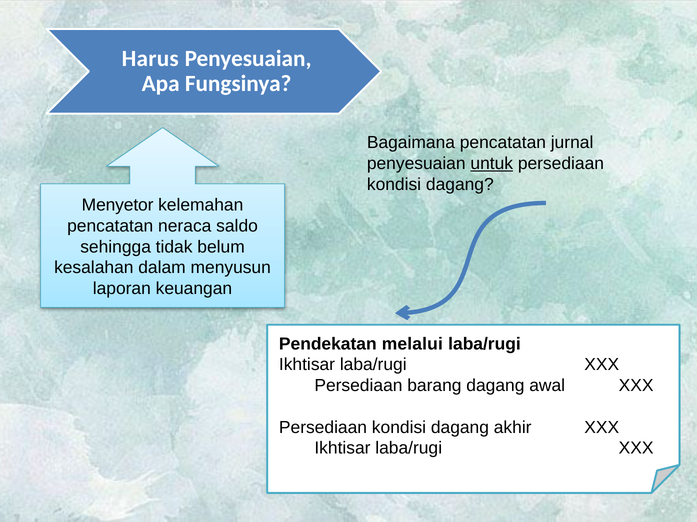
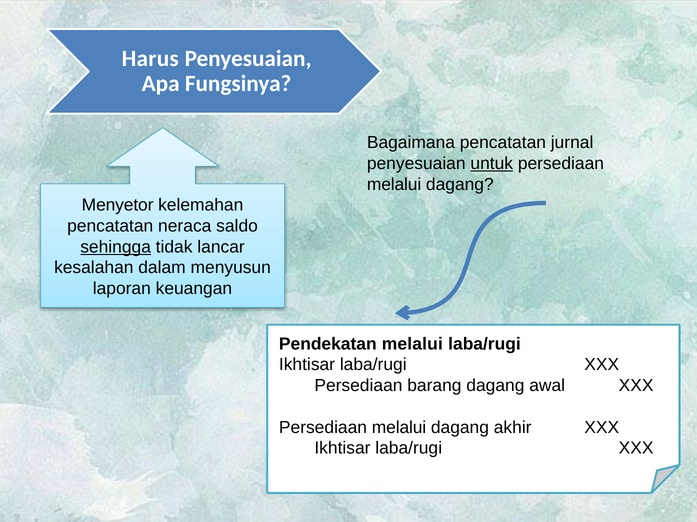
kondisi: kondisi -> melalui (394, 185)
sehingga underline: none -> present (116, 247)
belum: belum -> lancar (221, 247)
kondisi: kondisi -> melalui (399, 428)
